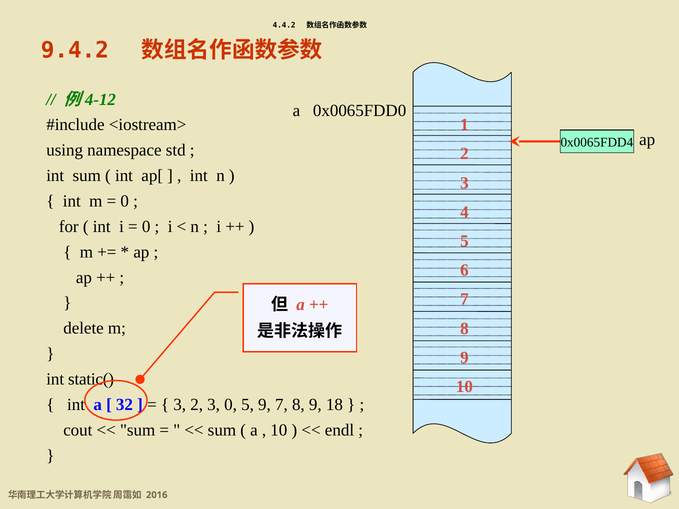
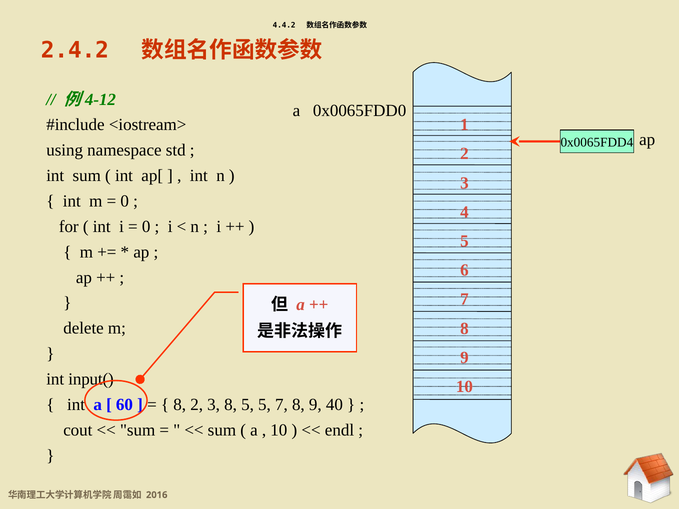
9.4.2: 9.4.2 -> 2.4.2 (75, 51)
static(: static( -> input( (91, 379)
32: 32 -> 60 (124, 405)
3: 3 -> 8 (180, 405)
3 0: 0 -> 8 (231, 405)
5 9: 9 -> 5 (264, 405)
18: 18 -> 40 (334, 405)
